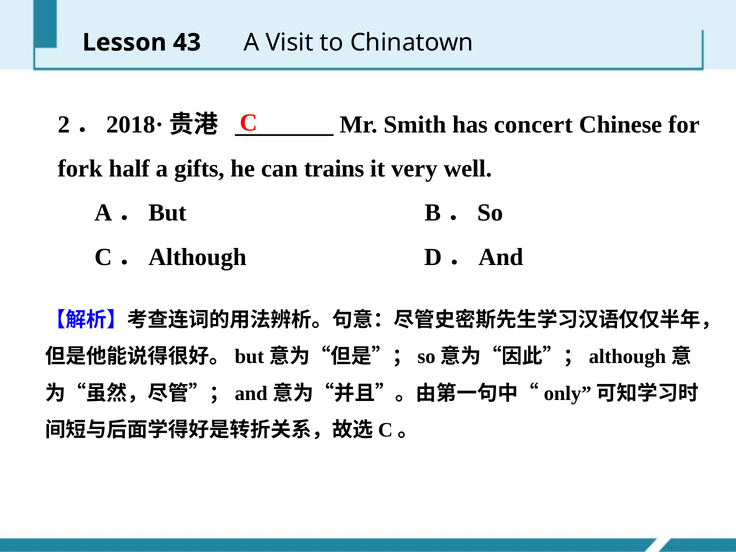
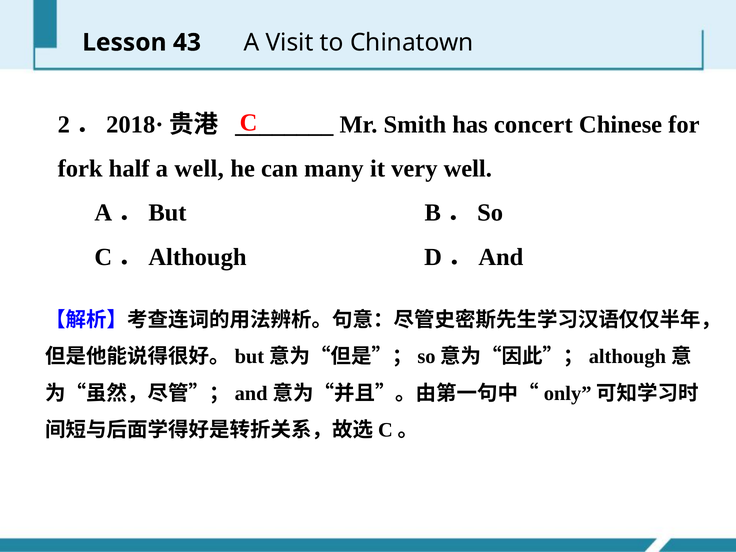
a gifts: gifts -> well (199, 169)
trains: trains -> many (334, 169)
